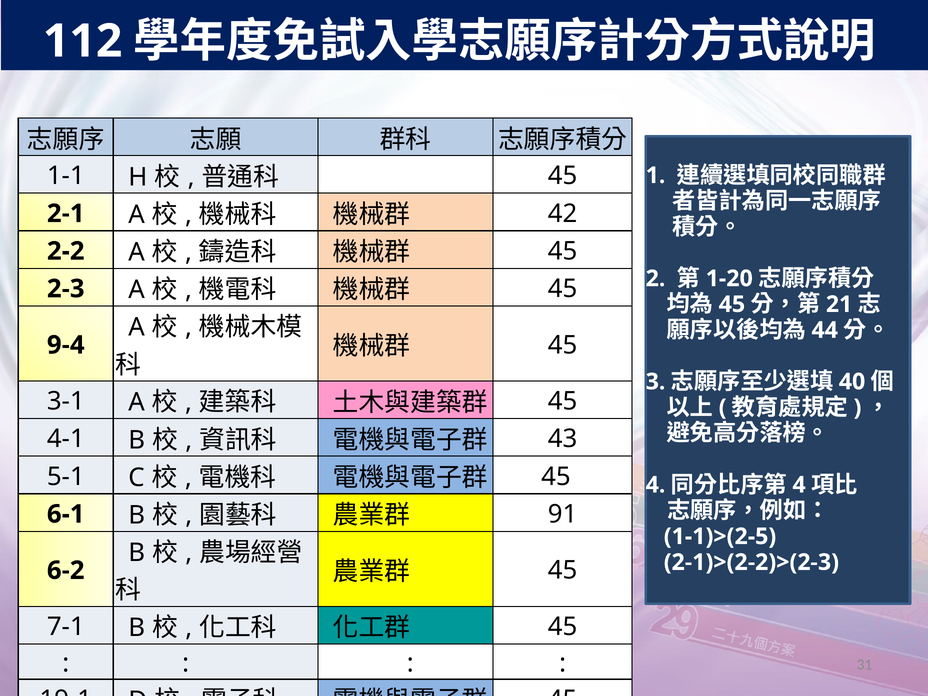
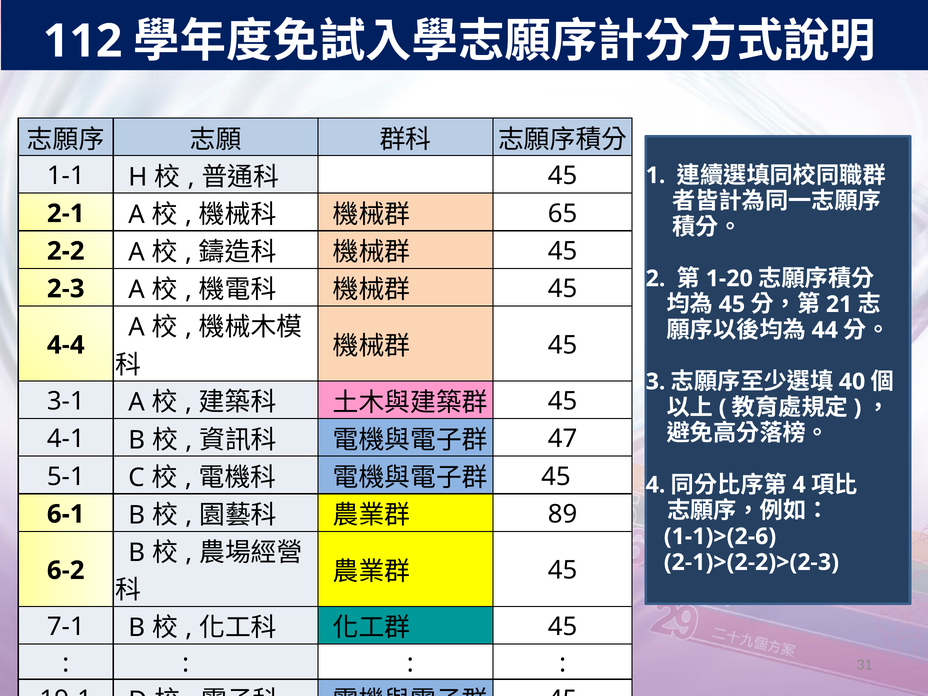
42: 42 -> 65 (563, 214)
9-4: 9-4 -> 4-4 (66, 345)
43: 43 -> 47 (563, 439)
91: 91 -> 89 (563, 514)
1-1)>(2-5: 1-1)>(2-5 -> 1-1)>(2-6 (720, 536)
